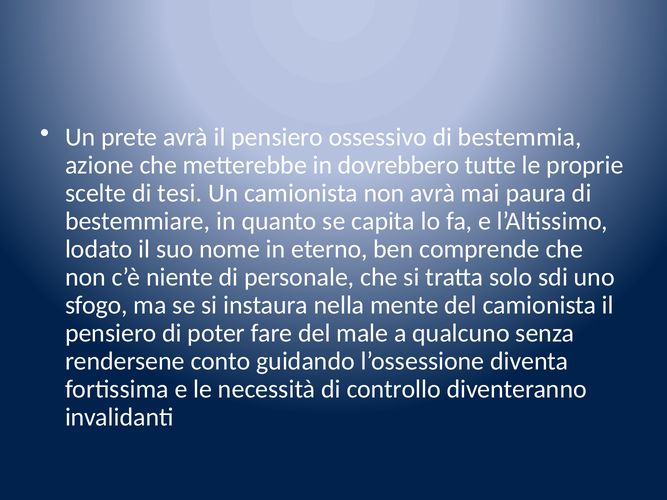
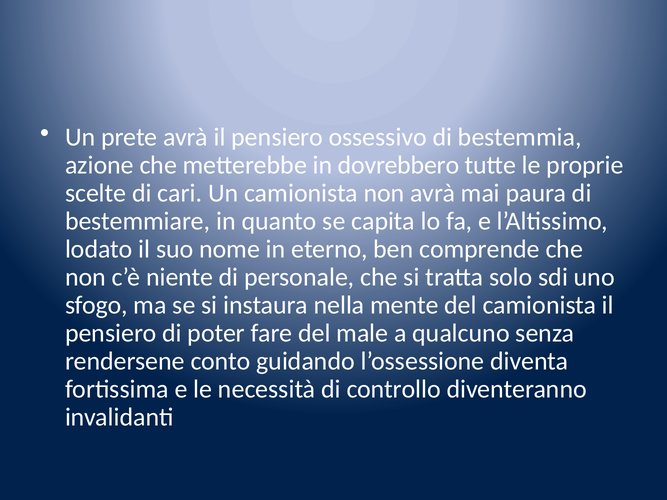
tesi: tesi -> cari (180, 193)
